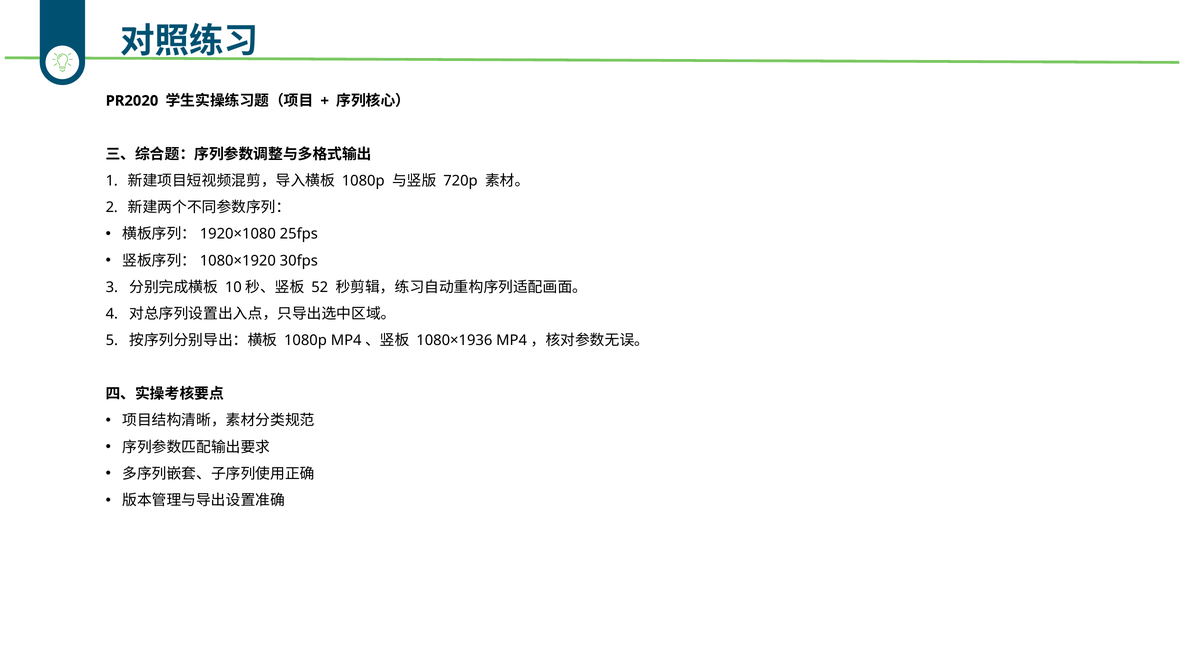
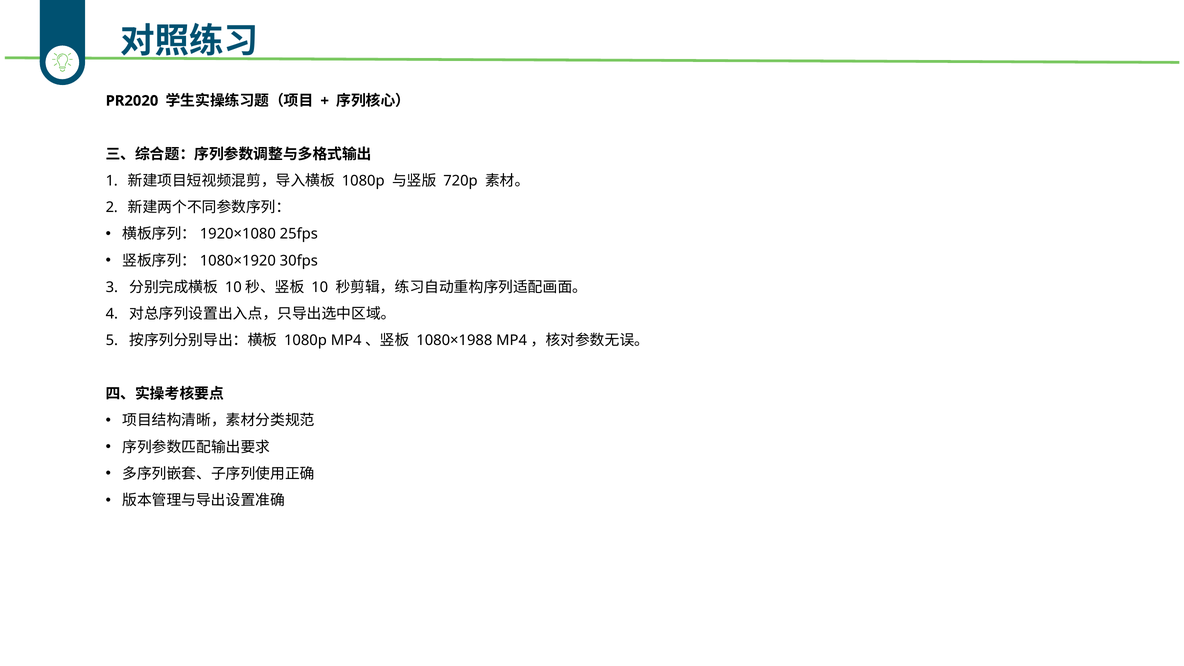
52: 52 -> 10 (320, 287)
1080×1936: 1080×1936 -> 1080×1988 (454, 341)
